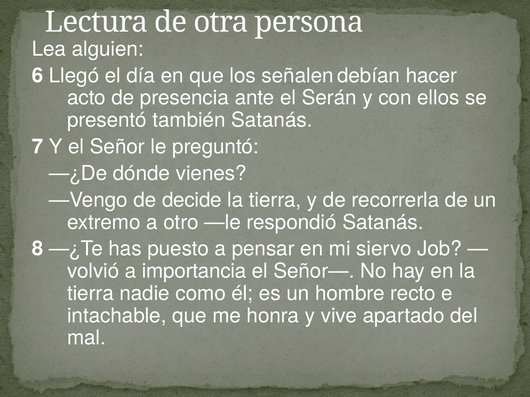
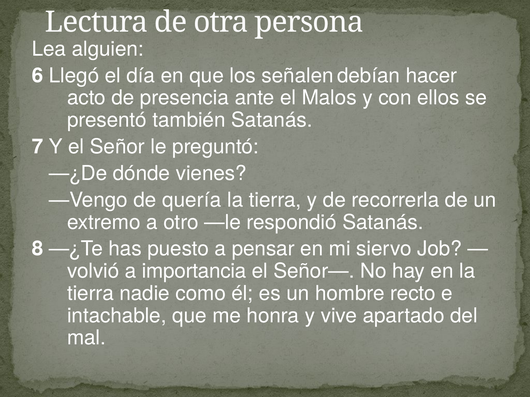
Serán: Serán -> Malos (329, 98)
decide: decide -> quería (192, 200)
